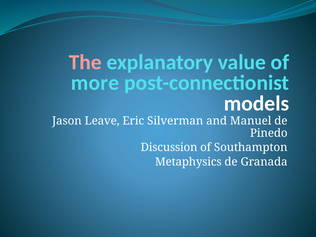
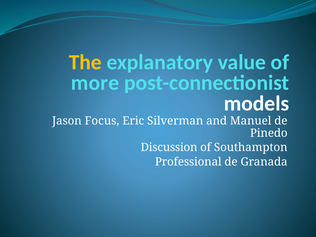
The colour: pink -> yellow (85, 62)
Leave: Leave -> Focus (102, 121)
Metaphysics: Metaphysics -> Professional (188, 162)
